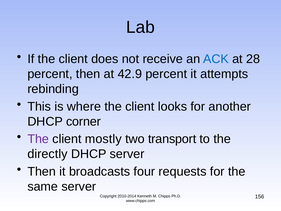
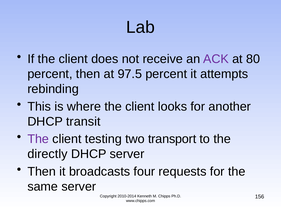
ACK colour: blue -> purple (216, 59)
28: 28 -> 80 (253, 59)
42.9: 42.9 -> 97.5 (130, 74)
corner: corner -> transit (83, 121)
mostly: mostly -> testing (103, 139)
